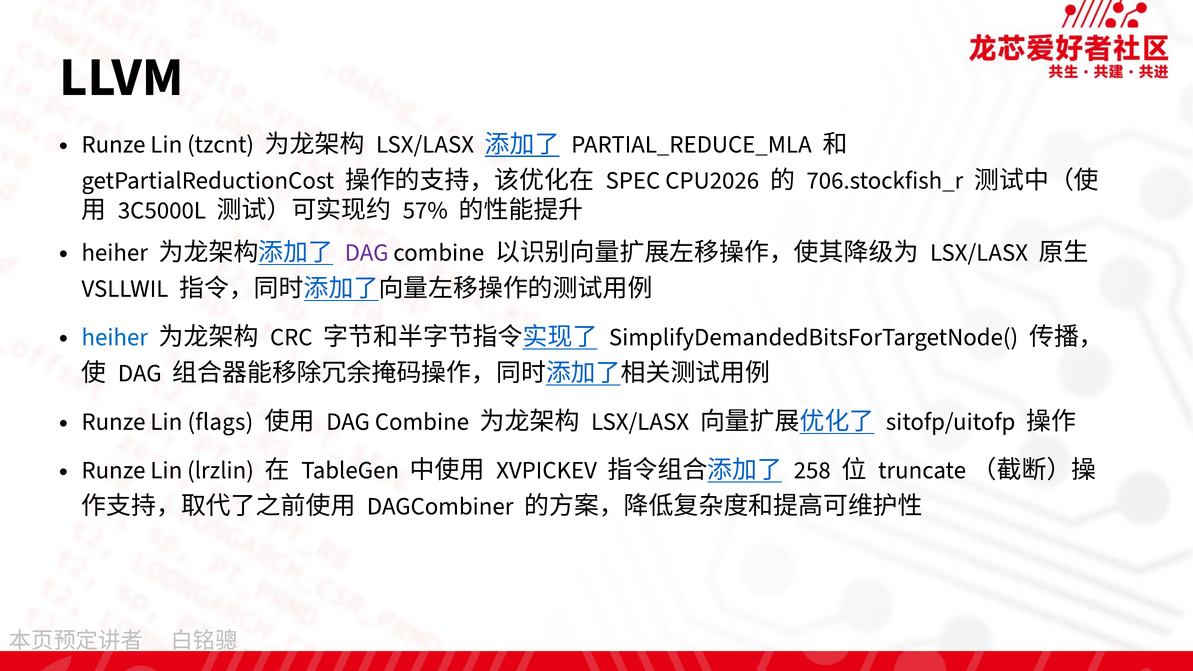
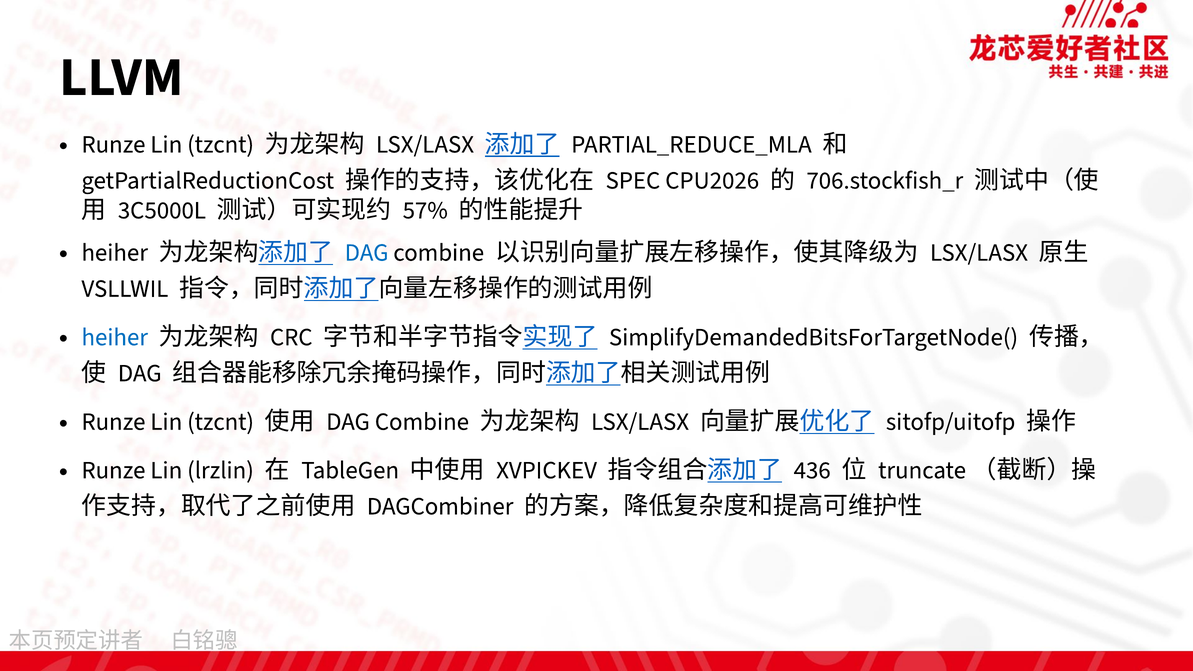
DAG colour: purple -> blue (367, 253)
flags: flags -> tzcnt (221, 422)
258: 258 -> 436 (812, 470)
